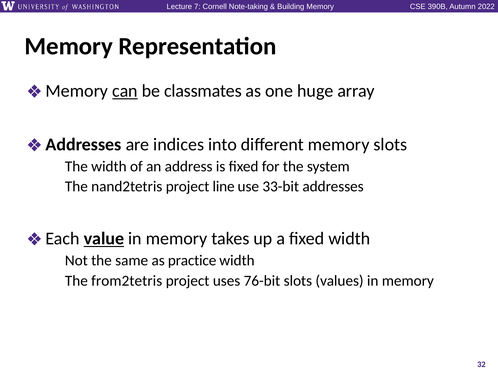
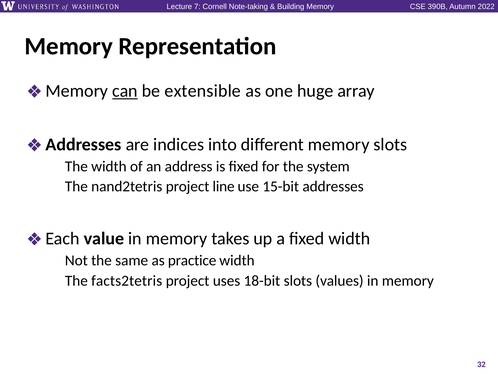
classmates: classmates -> extensible (203, 91)
33-bit: 33-bit -> 15-bit (281, 186)
value underline: present -> none (104, 238)
from2tetris: from2tetris -> facts2tetris (127, 280)
76-bit: 76-bit -> 18-bit (262, 280)
